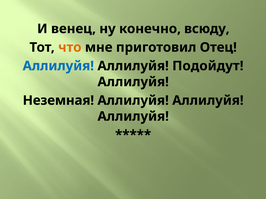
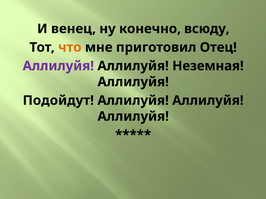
Аллилуйя colour: blue -> purple (58, 66)
Подойдут: Подойдут -> Неземная (208, 66)
Неземная: Неземная -> Подойдут (58, 101)
